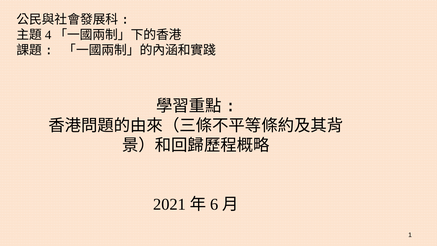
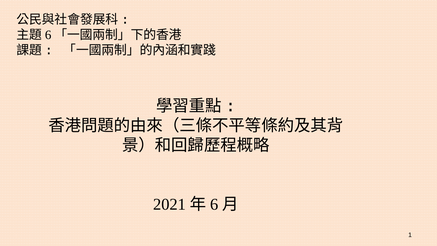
4: 4 -> 6 (48, 35)
